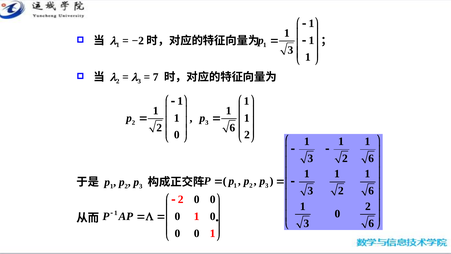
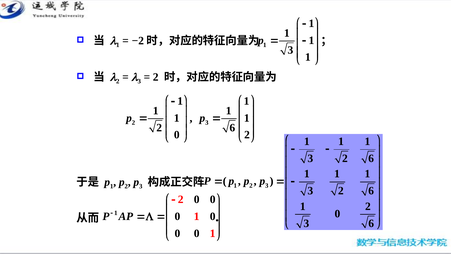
7: 7 -> 2 (156, 77)
